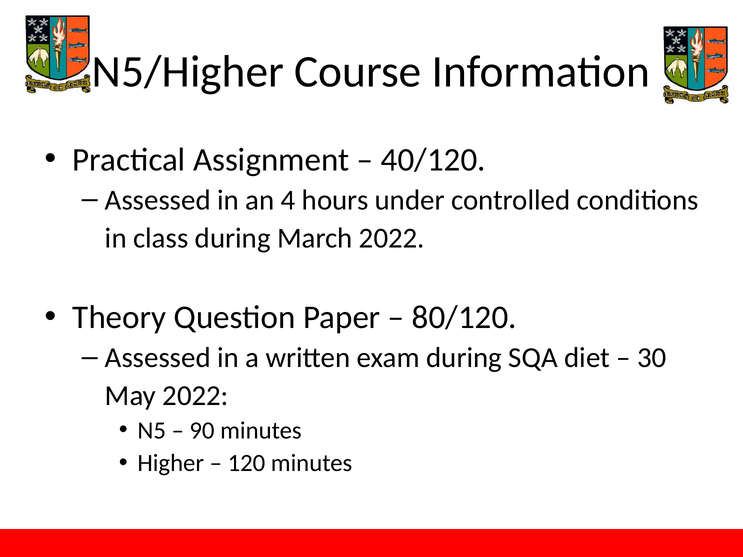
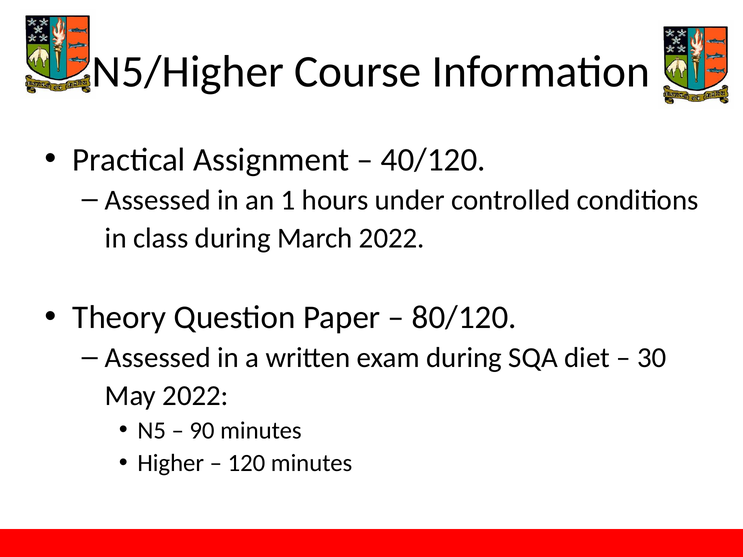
4: 4 -> 1 (288, 200)
